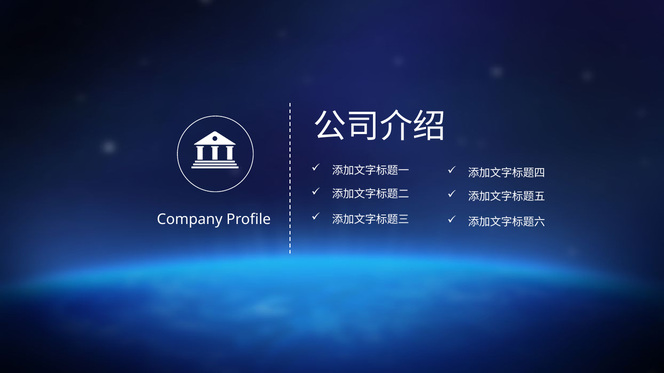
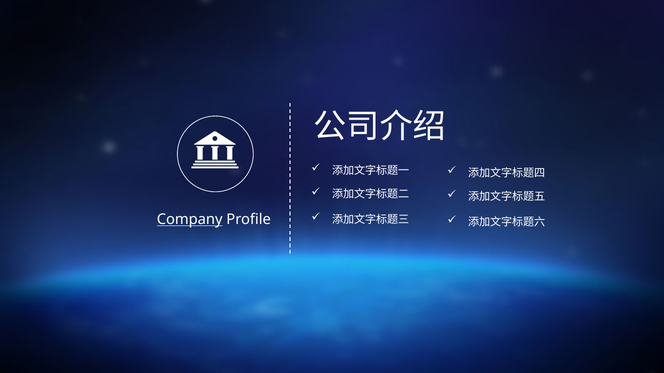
Company underline: none -> present (190, 220)
